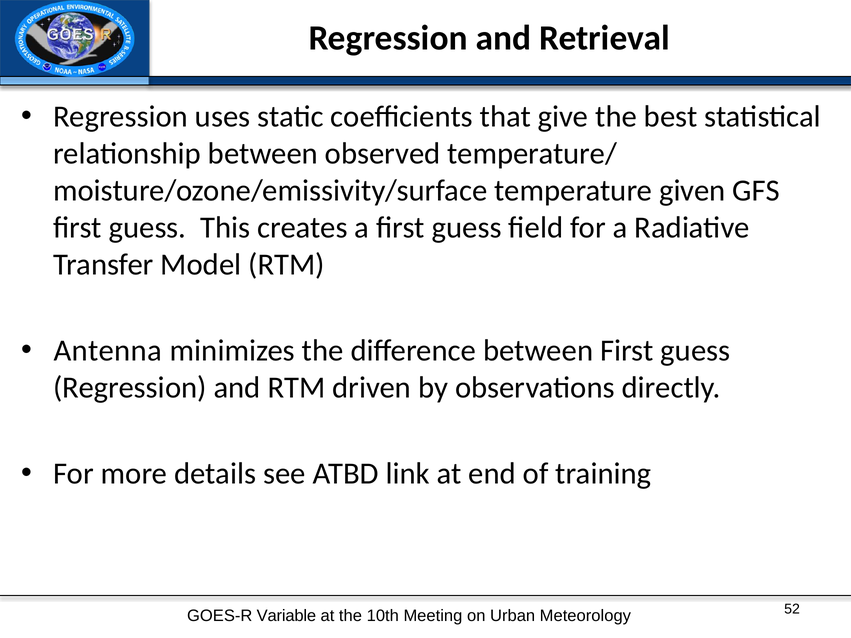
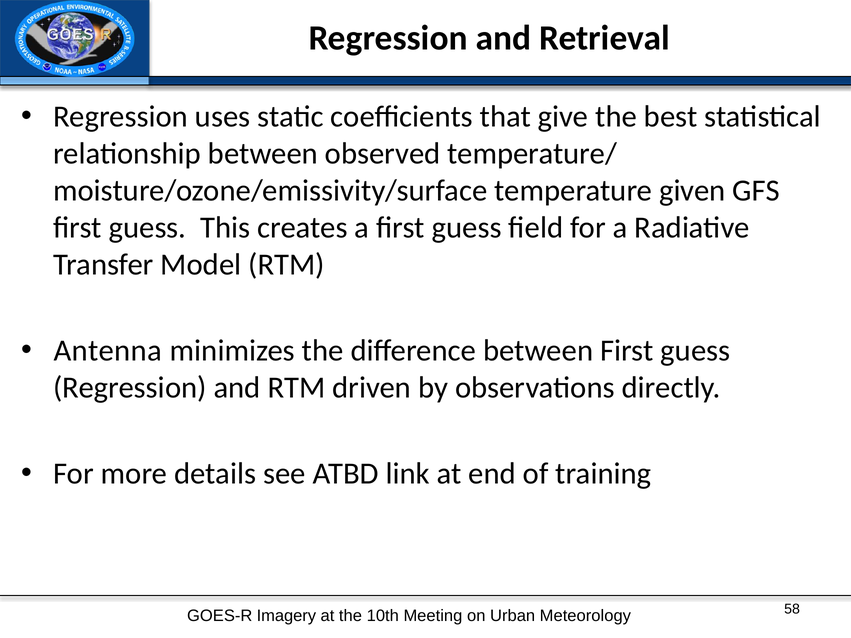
Variable: Variable -> Imagery (286, 616)
52: 52 -> 58 (792, 610)
